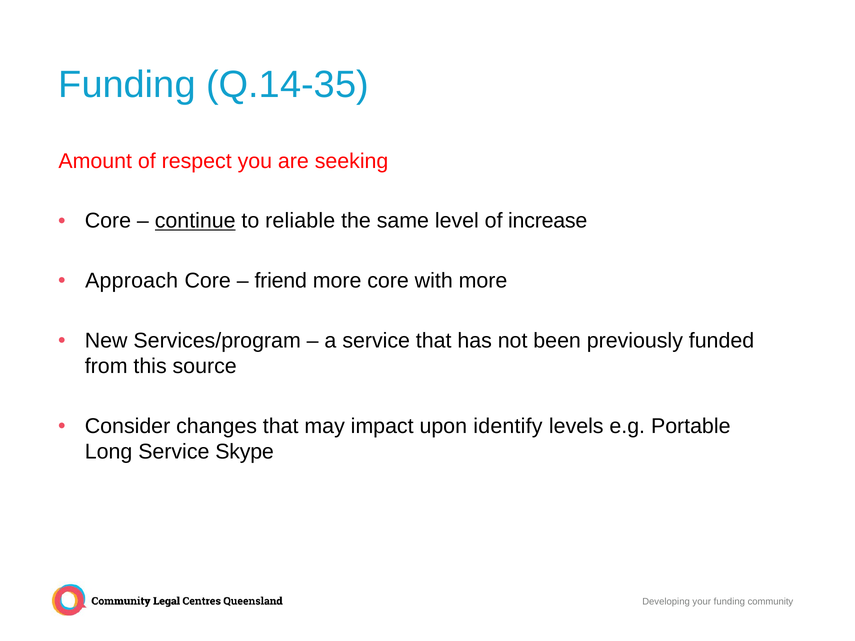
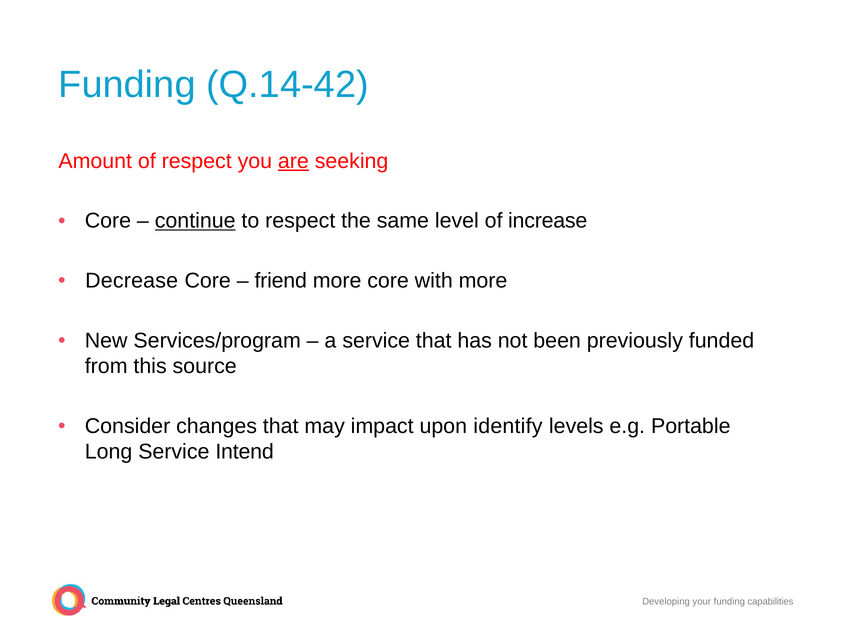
Q.14-35: Q.14-35 -> Q.14-42 (288, 85)
are underline: none -> present (293, 161)
to reliable: reliable -> respect (300, 221)
Approach: Approach -> Decrease (132, 281)
Skype: Skype -> Intend (245, 452)
community: community -> capabilities (770, 602)
